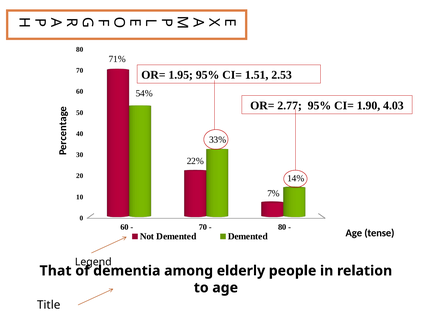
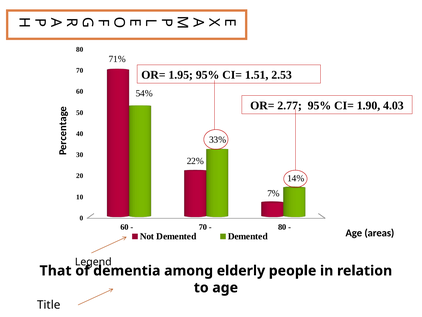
tense: tense -> areas (379, 233)
